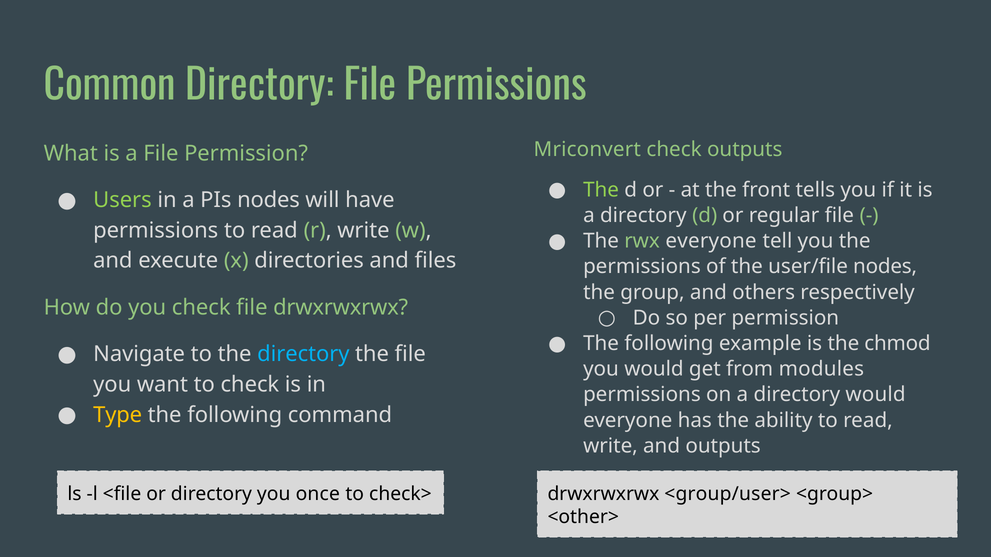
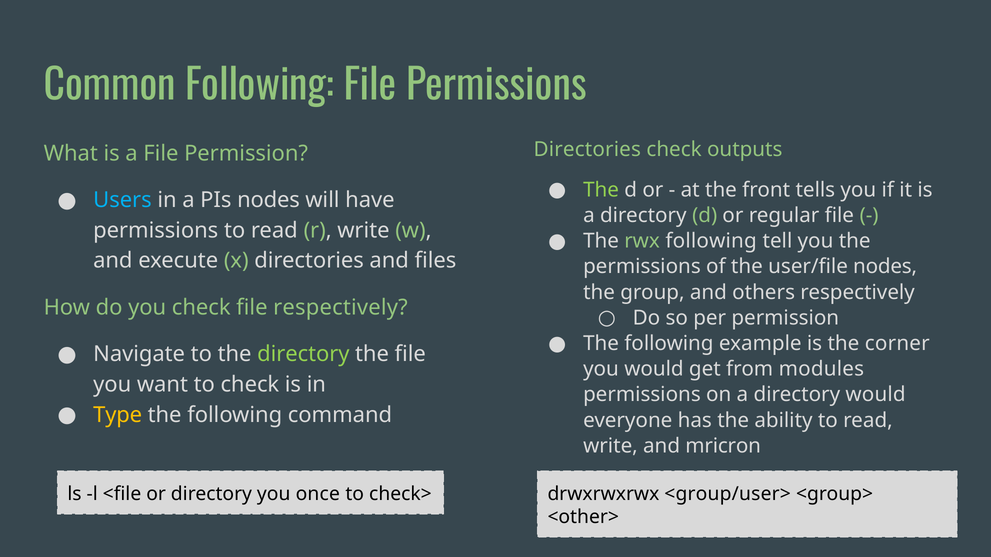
Common Directory: Directory -> Following (260, 86)
Mriconvert: Mriconvert -> Directories (587, 149)
Users colour: light green -> light blue (122, 200)
rwx everyone: everyone -> following (711, 241)
file drwxrwxrwx: drwxrwxrwx -> respectively (340, 308)
chmod: chmod -> corner (897, 344)
directory colour: light blue -> light green (303, 355)
and outputs: outputs -> mricron (723, 446)
